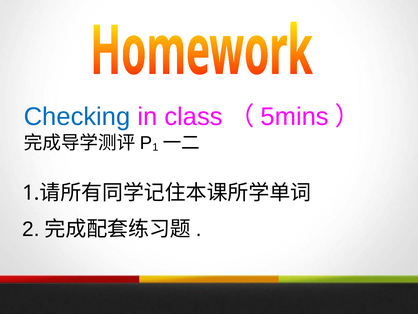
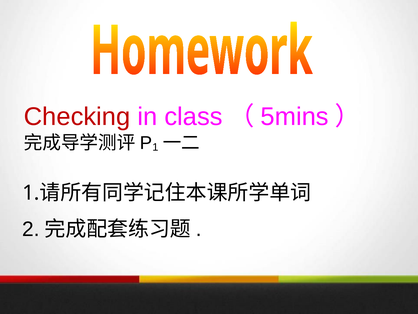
Checking colour: blue -> red (77, 117)
